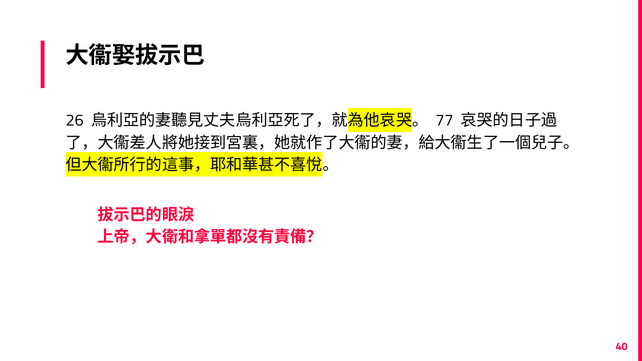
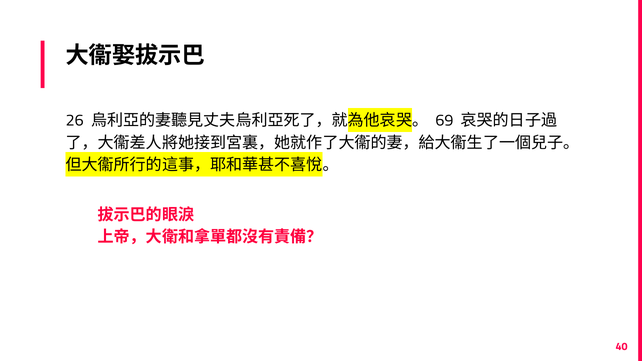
77: 77 -> 69 (444, 121)
